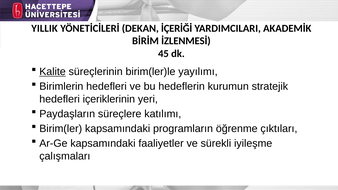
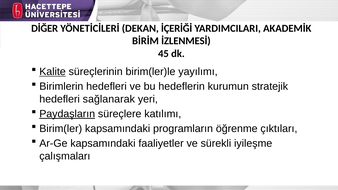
YILLIK: YILLIK -> DİĞER (45, 28)
içeriklerinin: içeriklerinin -> sağlanarak (109, 99)
Paydaşların underline: none -> present (67, 114)
